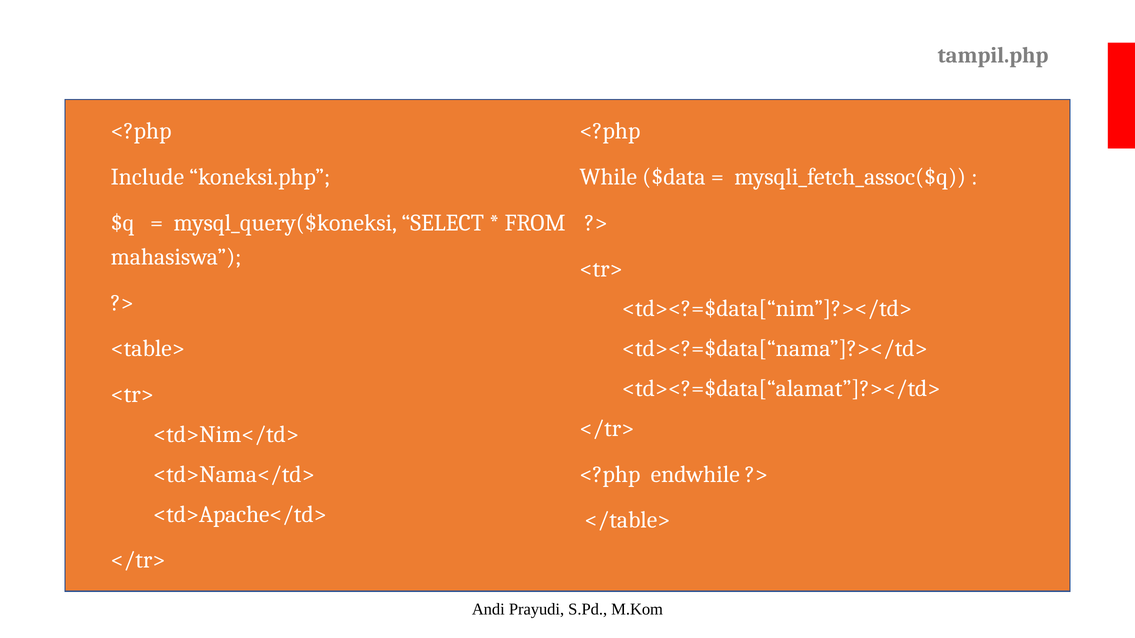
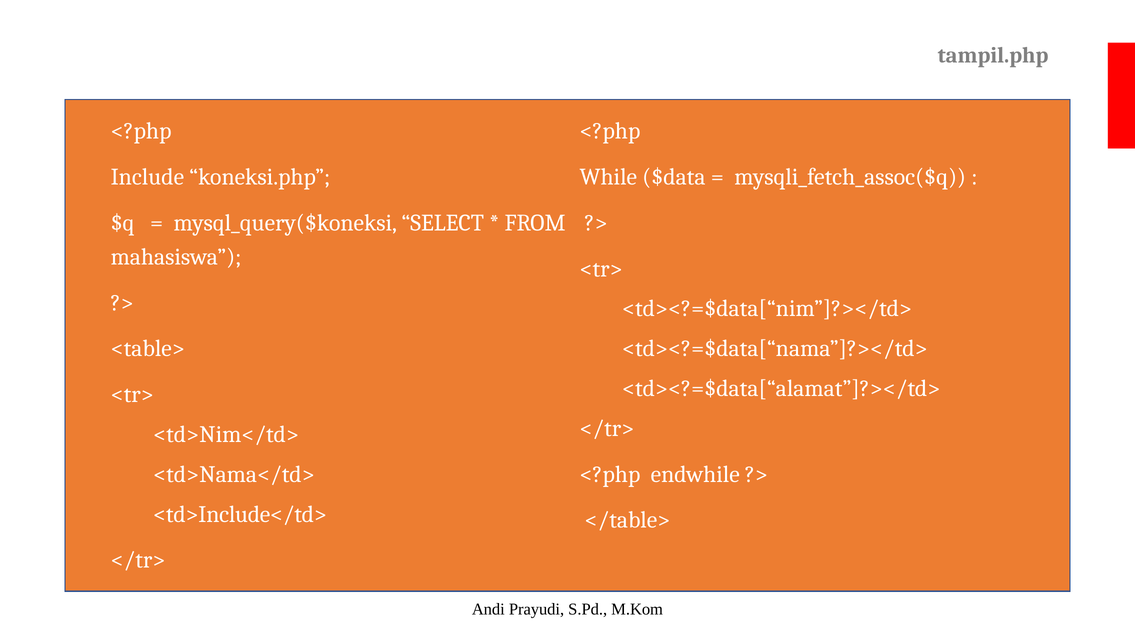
<td>Apache</td>: <td>Apache</td> -> <td>Include</td> (240, 515)
